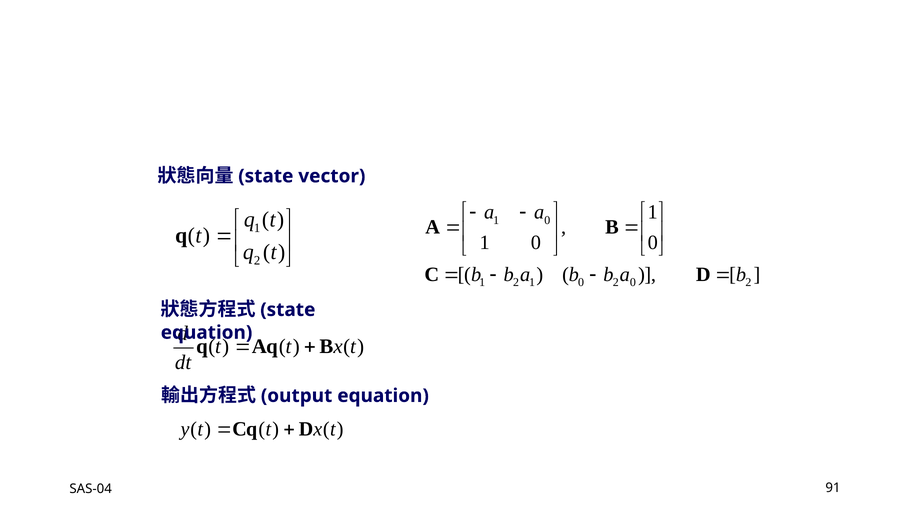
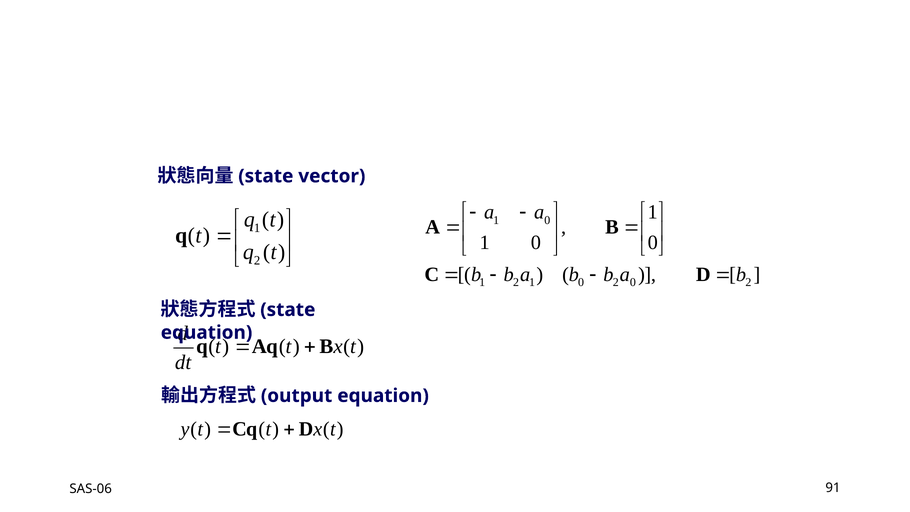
SAS-04: SAS-04 -> SAS-06 (91, 489)
